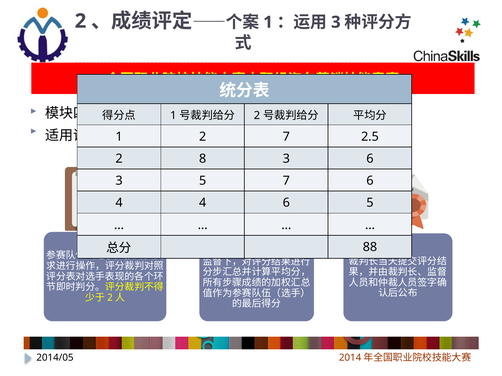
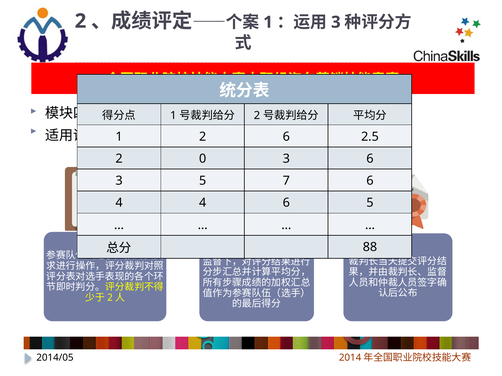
7: 7 -> 6 (286, 137)
8: 8 -> 0 (203, 159)
